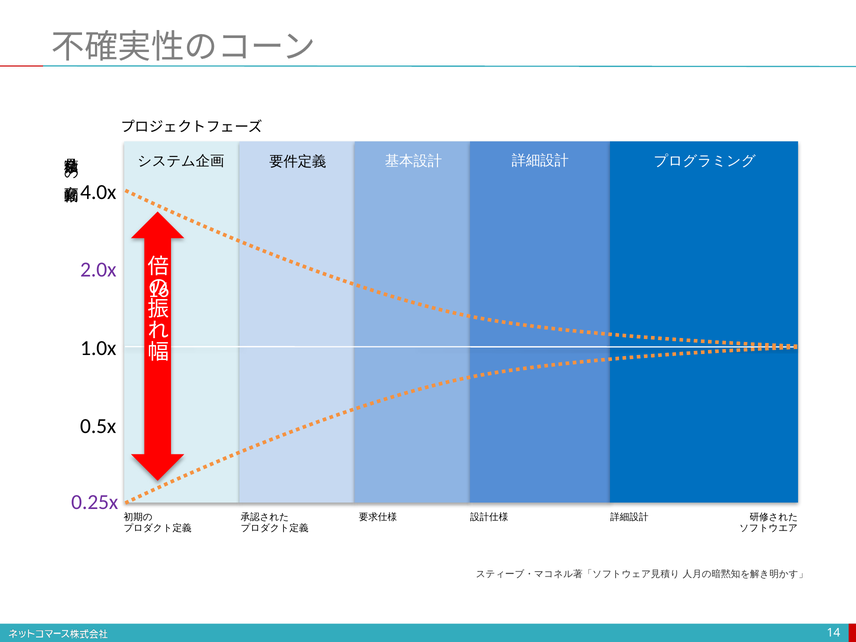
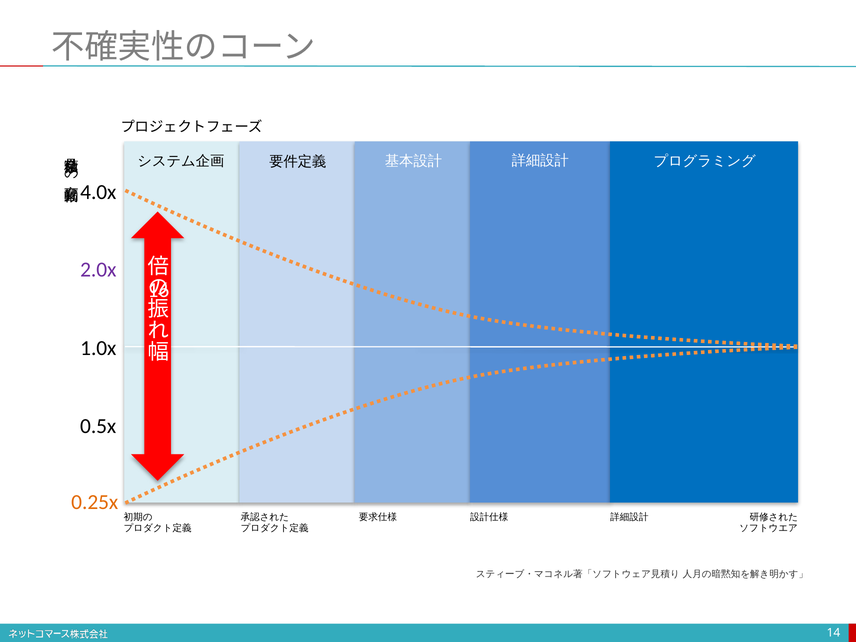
0.25x colour: purple -> orange (95, 502)
